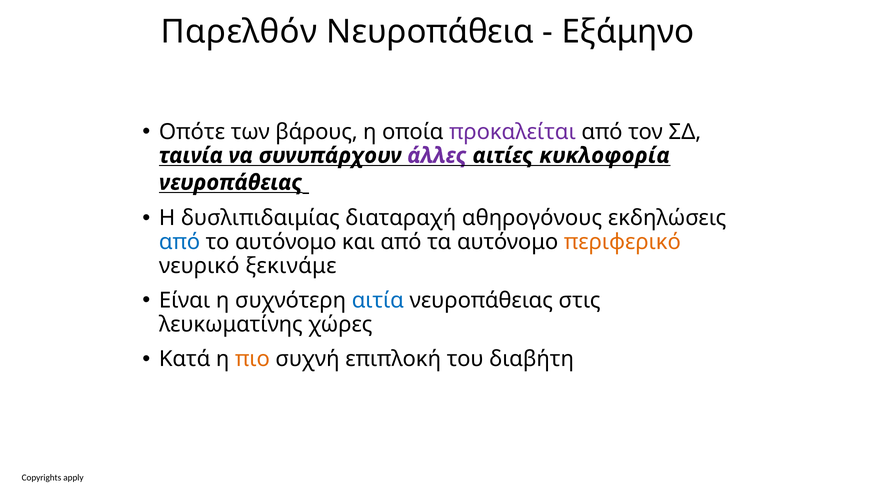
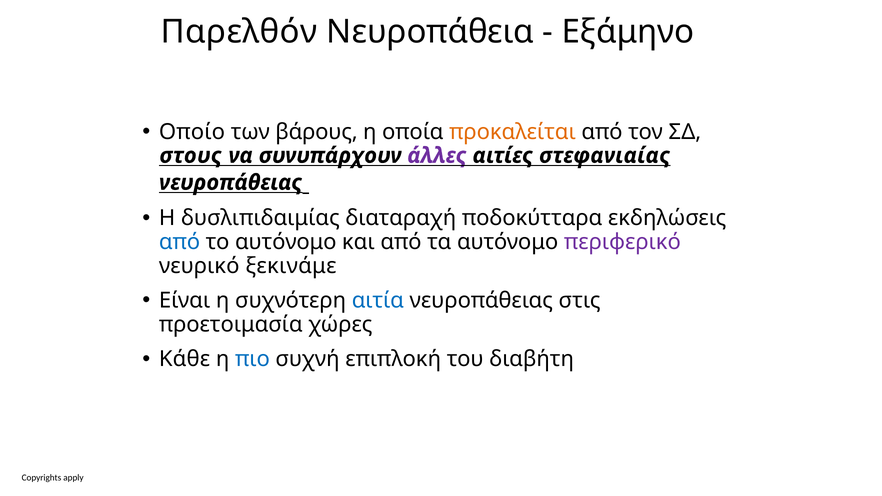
Οπότε: Οπότε -> Οποίο (192, 132)
προκαλείται colour: purple -> orange (513, 132)
ταινία: ταινία -> στους (191, 156)
κυκλοφορία: κυκλοφορία -> στεφανιαίας (605, 156)
αθηρογόνους: αθηρογόνους -> ποδοκύτταρα (532, 218)
περιφερικό colour: orange -> purple (622, 242)
λευκωματίνης: λευκωματίνης -> προετοιμασία (231, 324)
Κατά: Κατά -> Κάθε (185, 359)
πιο colour: orange -> blue (252, 359)
